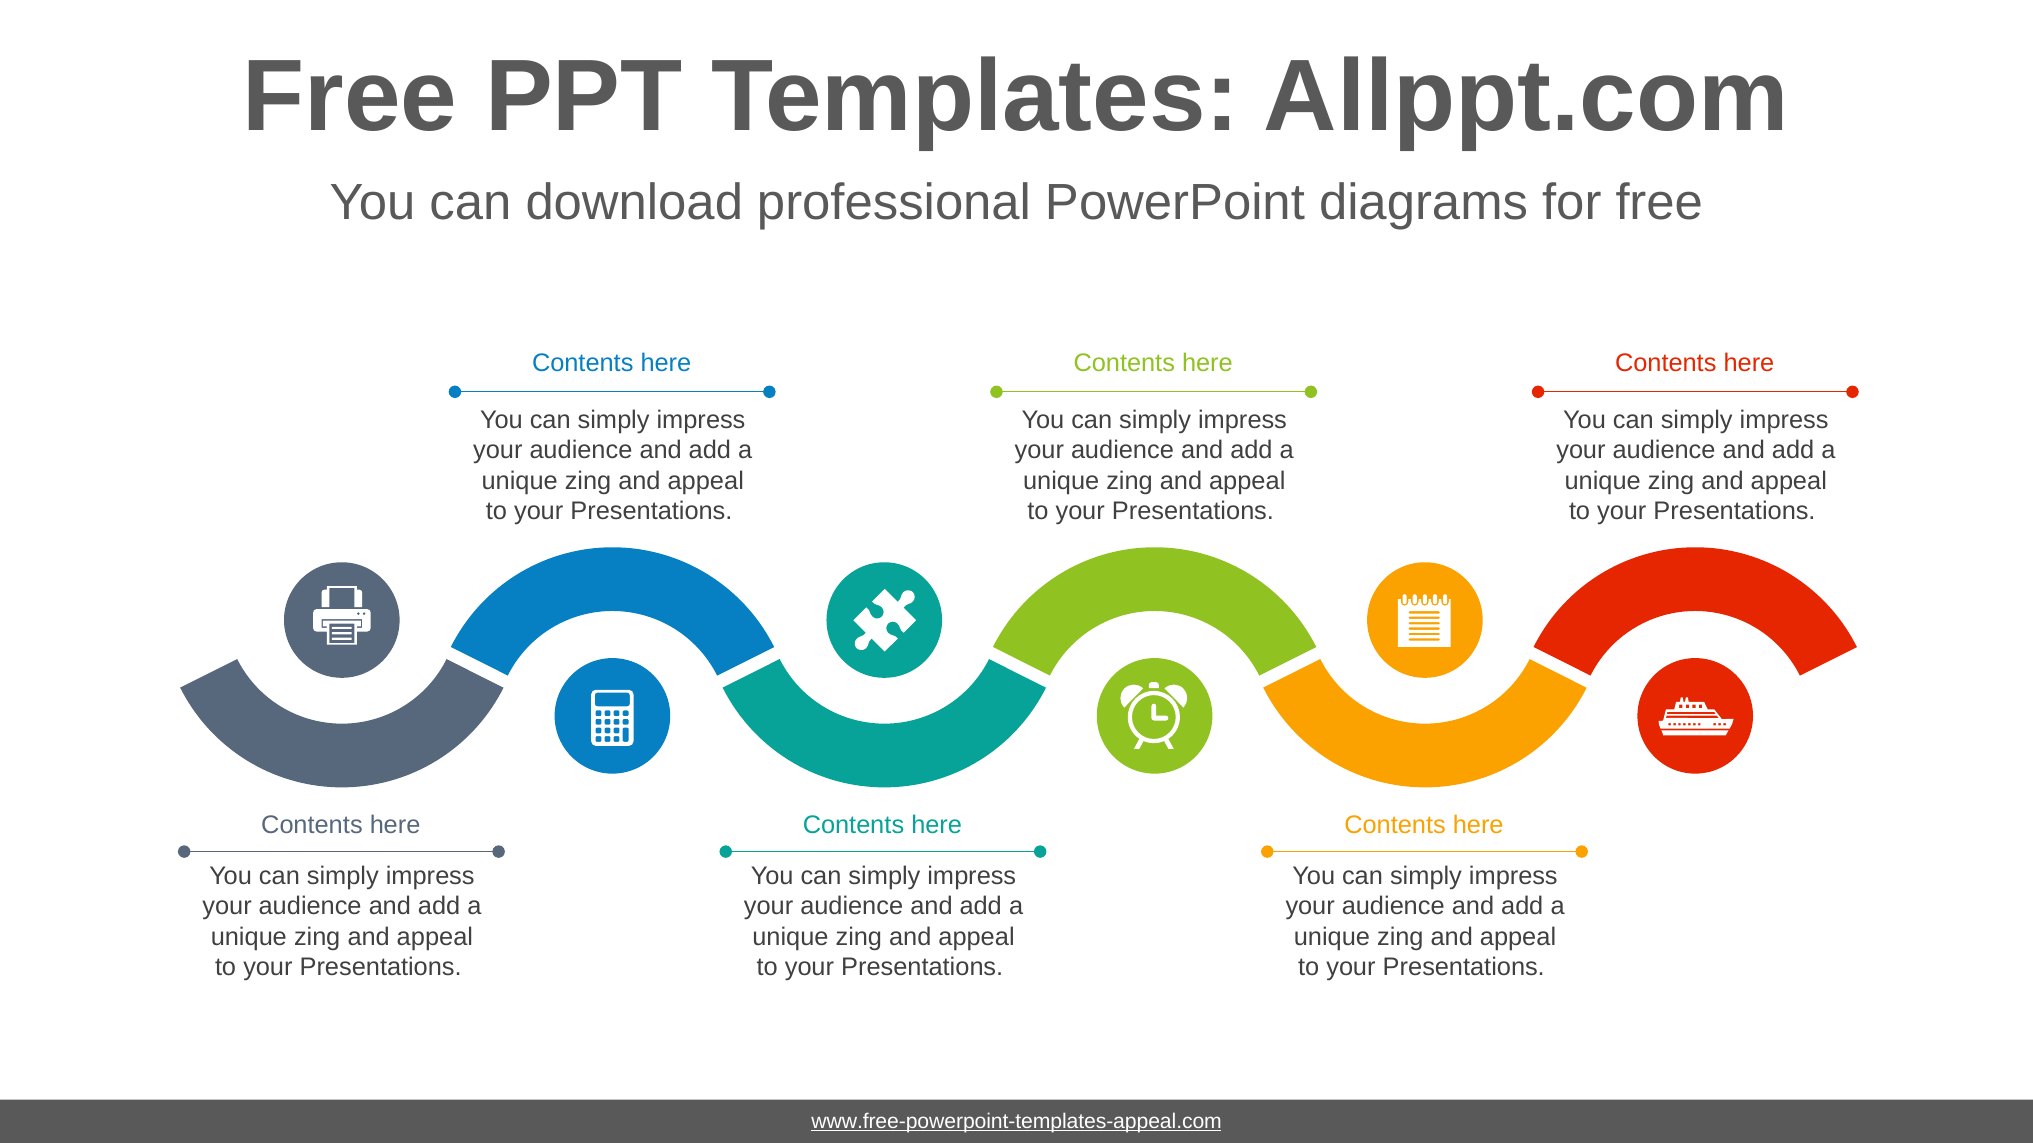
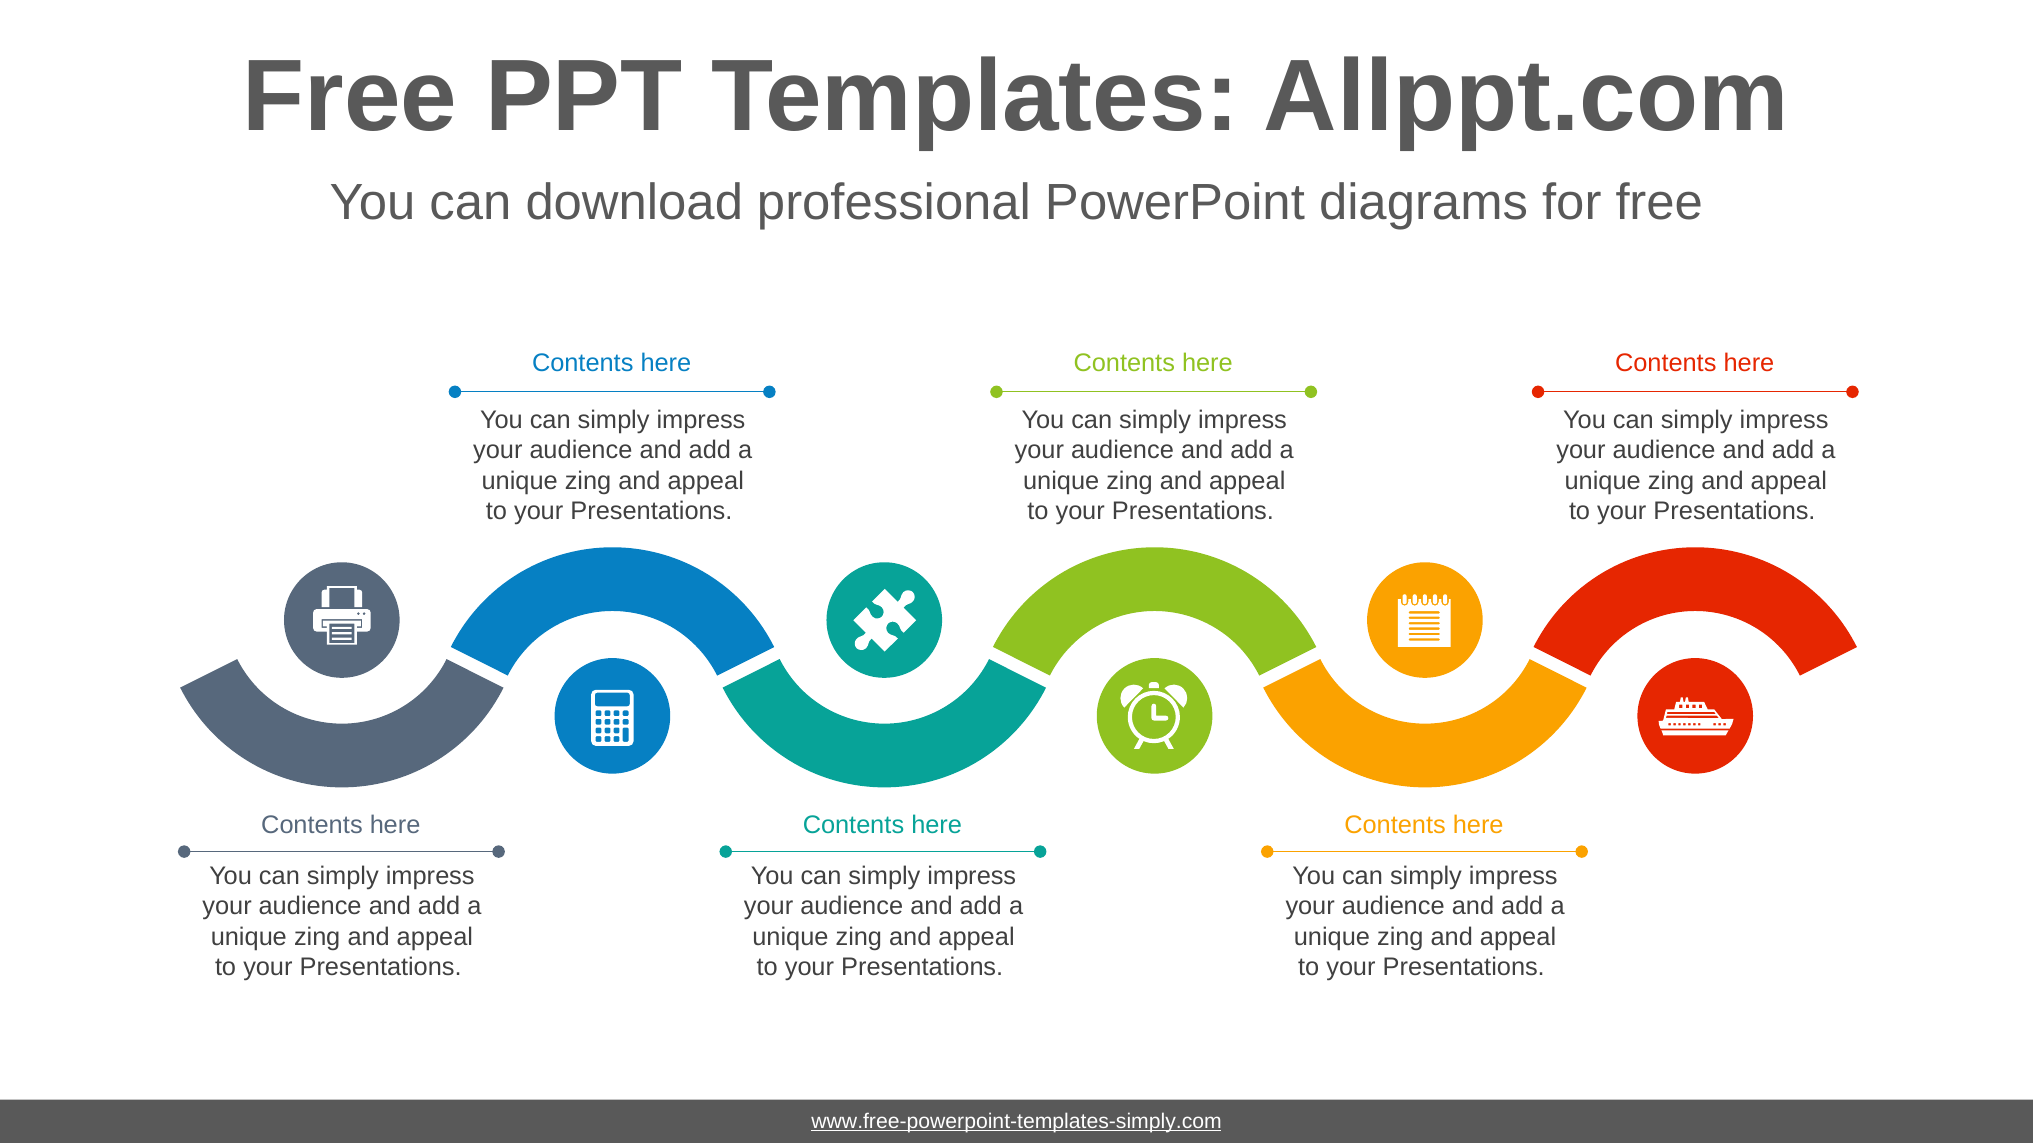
www.free-powerpoint-templates-appeal.com: www.free-powerpoint-templates-appeal.com -> www.free-powerpoint-templates-simply.com (1017, 1122)
